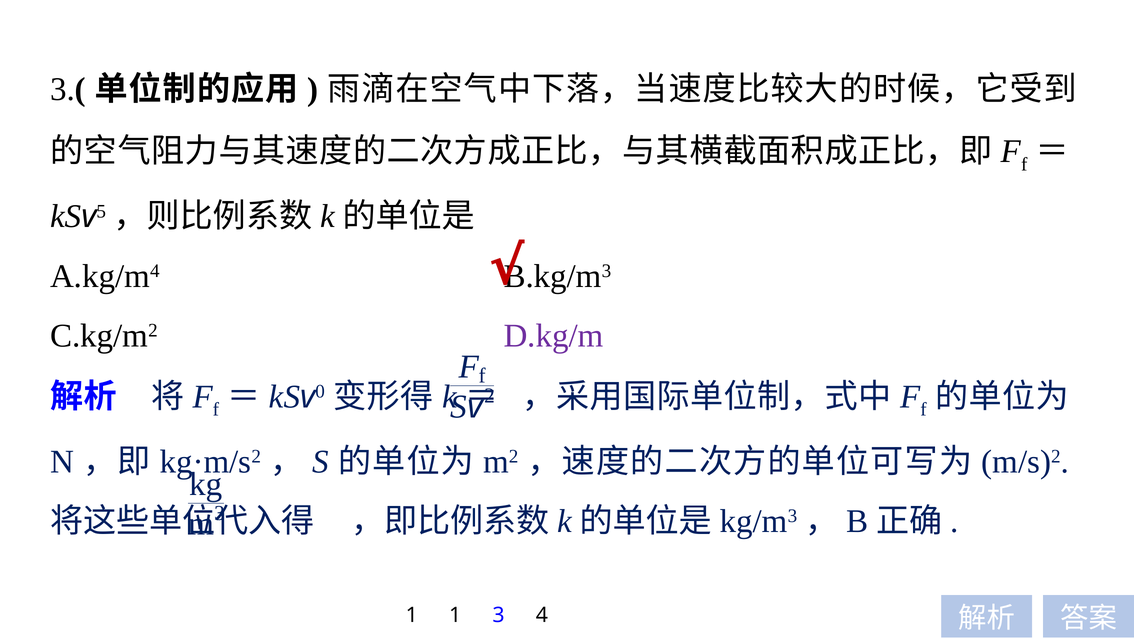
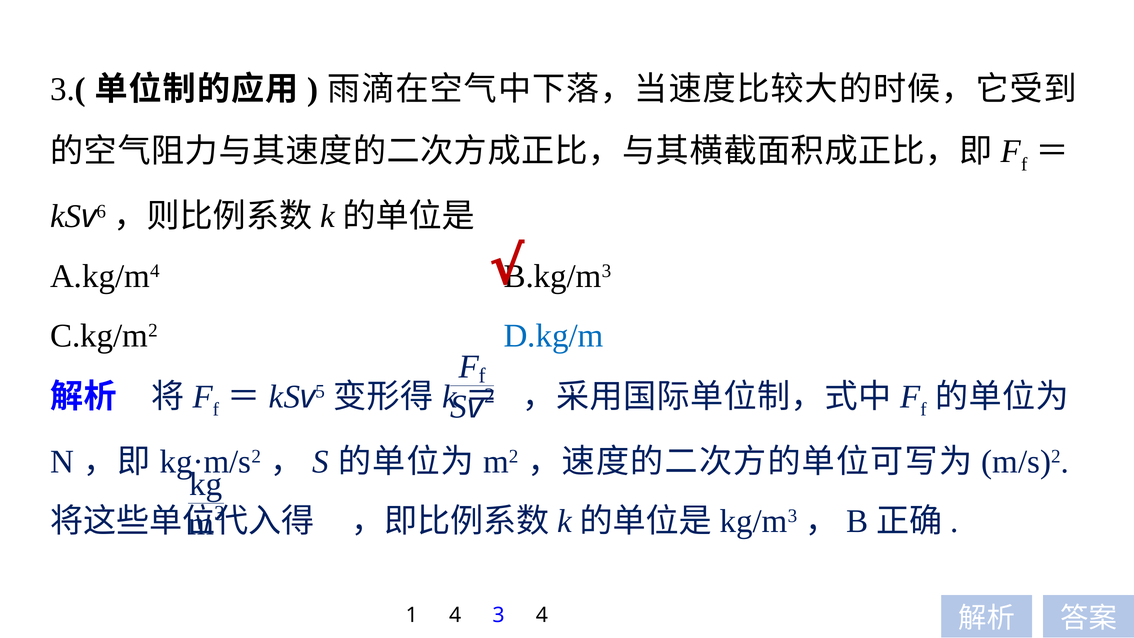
5: 5 -> 6 (101, 211)
D.kg/m colour: purple -> blue (554, 336)
0: 0 -> 5 (320, 391)
1 1: 1 -> 4 (455, 615)
